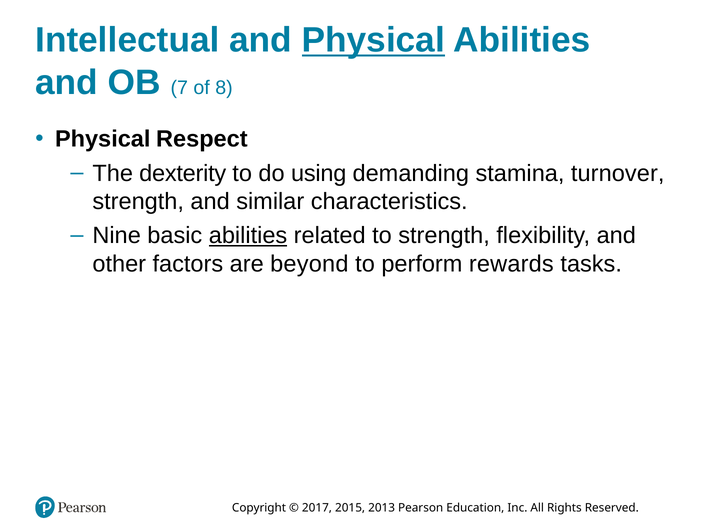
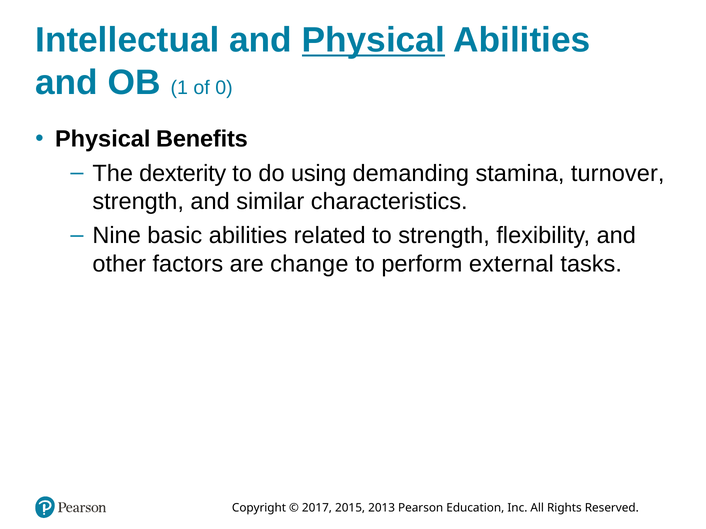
7: 7 -> 1 (179, 88)
8: 8 -> 0 (224, 88)
Respect: Respect -> Benefits (202, 139)
abilities underline: present -> none (248, 236)
beyond: beyond -> change (309, 264)
rewards: rewards -> external (511, 264)
